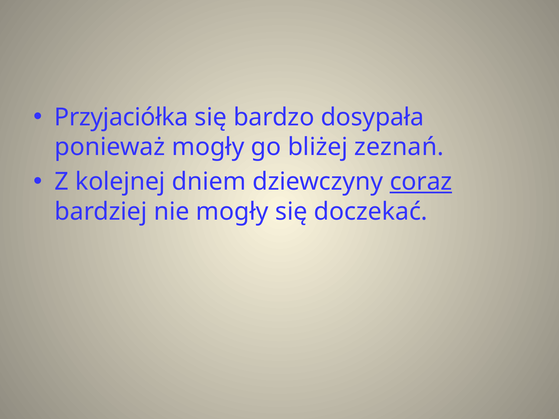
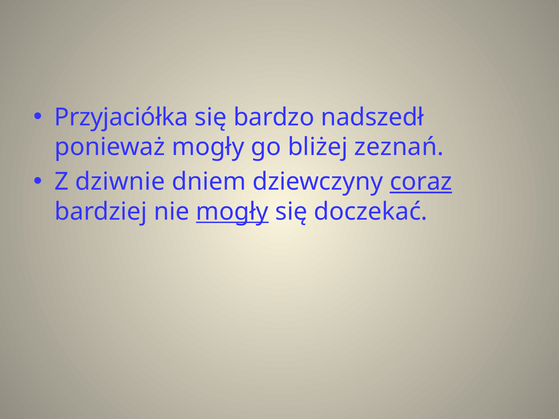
dosypała: dosypała -> nadszedł (372, 117)
kolejnej: kolejnej -> dziwnie (120, 182)
mogły underline: none -> present (232, 212)
